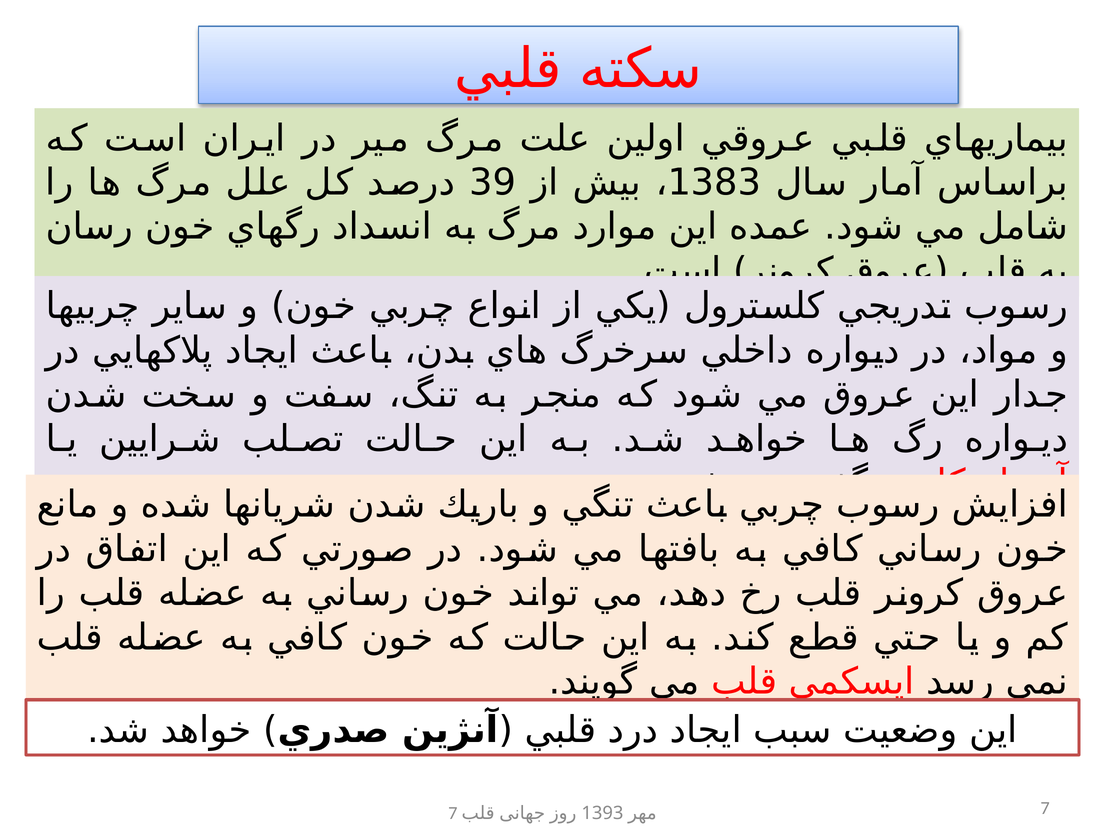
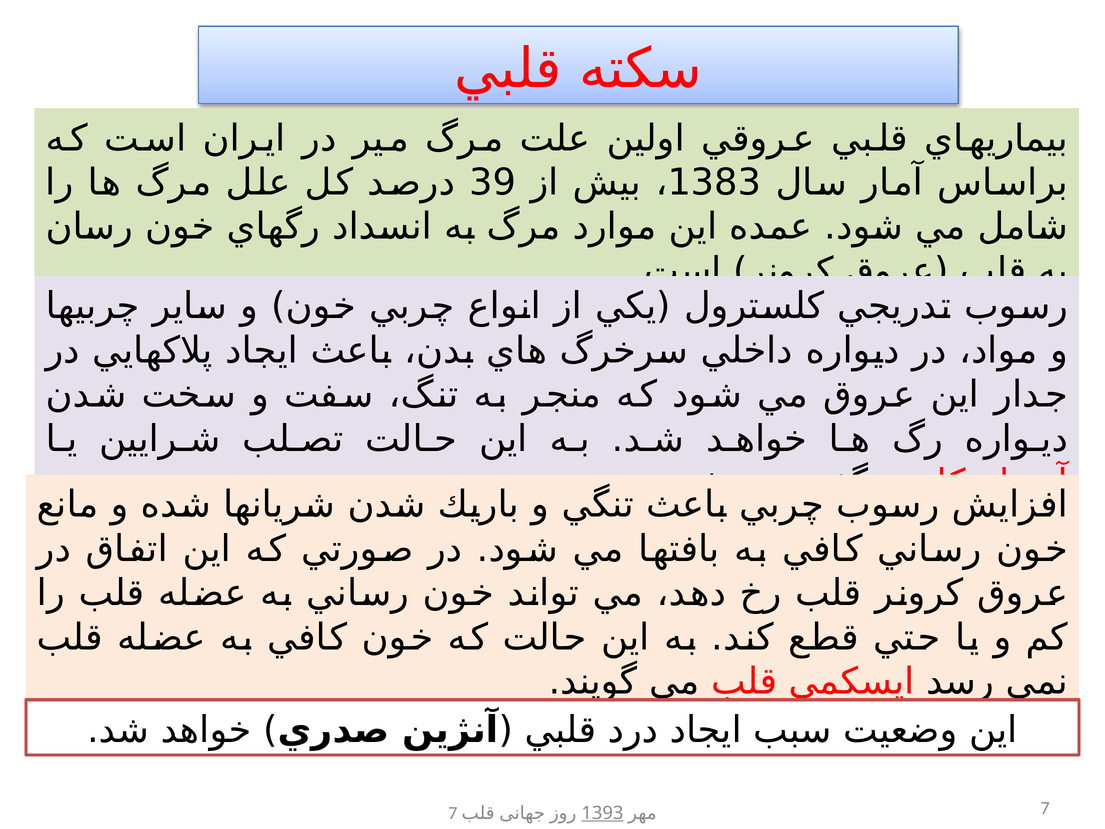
1393 underline: none -> present (602, 813)
